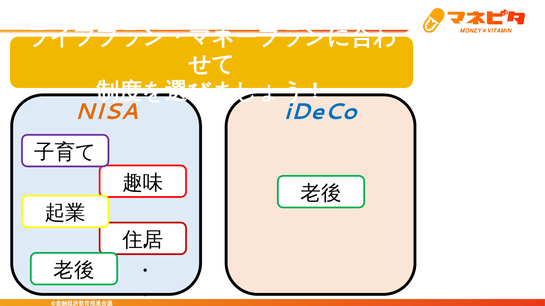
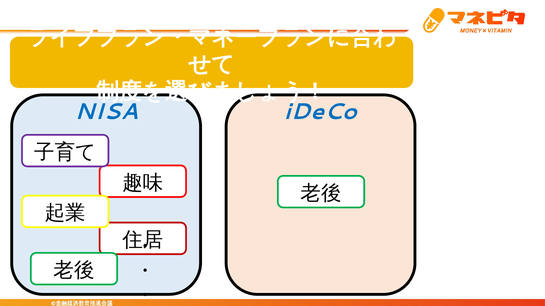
NISA colour: orange -> blue (106, 112)
